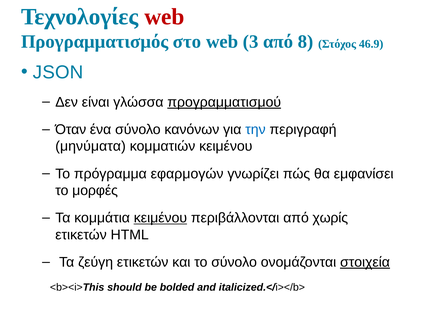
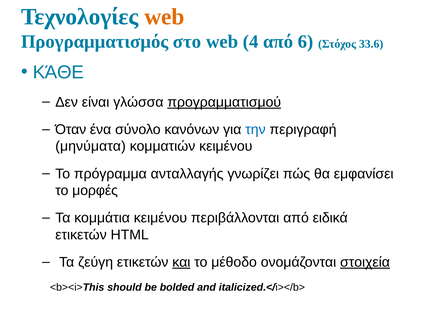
web colour: red -> orange (165, 17)
3: 3 -> 4 (251, 42)
8: 8 -> 6 (306, 42)
46.9: 46.9 -> 33.6 (371, 44)
JSON: JSON -> ΚΆΘΕ (58, 72)
εφαρμογών: εφαρμογών -> ανταλλαγής (187, 174)
κειμένου underline: present -> none (160, 218)
χωρίς: χωρίς -> ειδικά (330, 218)
και underline: none -> present (181, 262)
το σύνολο: σύνολο -> μέθοδο (234, 262)
